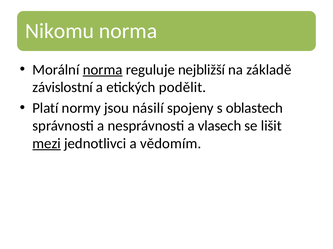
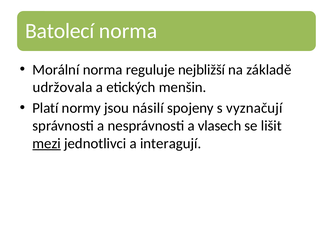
Nikomu: Nikomu -> Batolecí (60, 31)
norma underline: present -> none (103, 70)
závislostní: závislostní -> udržovala (62, 88)
podělit: podělit -> menšin (183, 88)
oblastech: oblastech -> vyznačují (254, 108)
vědomím: vědomím -> interagují (171, 144)
